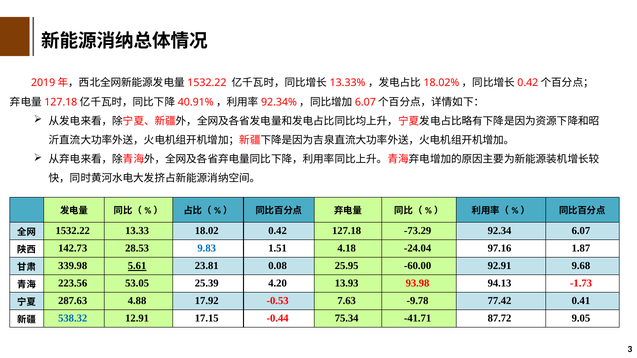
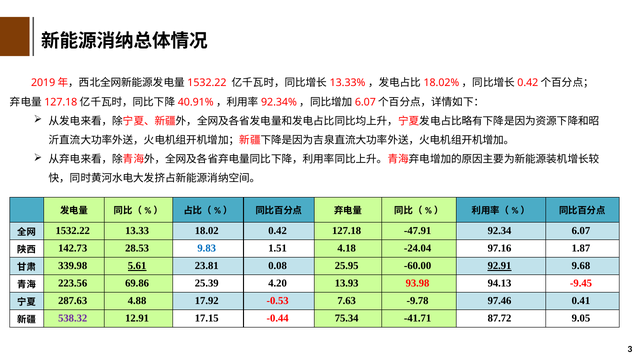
-73.29: -73.29 -> -47.91 (418, 231)
92.91 underline: none -> present (500, 266)
53.05: 53.05 -> 69.86 (137, 284)
-1.73: -1.73 -> -9.45 (581, 284)
77.42: 77.42 -> 97.46 (500, 301)
538.32 colour: blue -> purple (73, 319)
